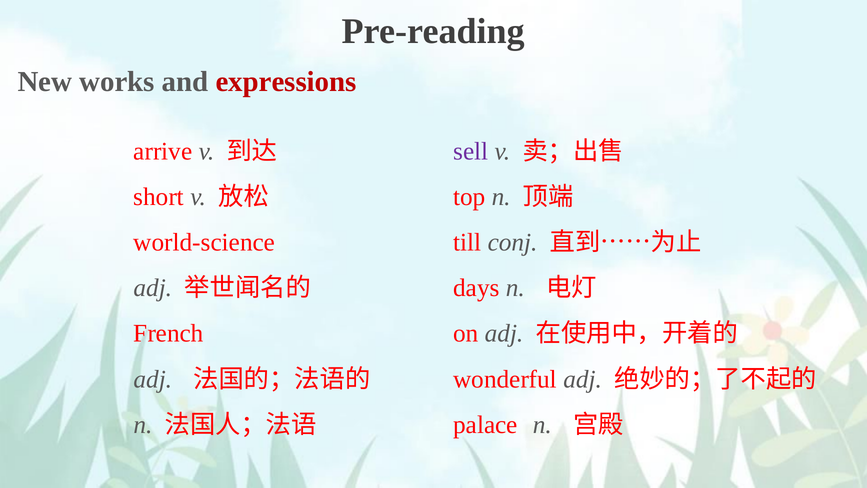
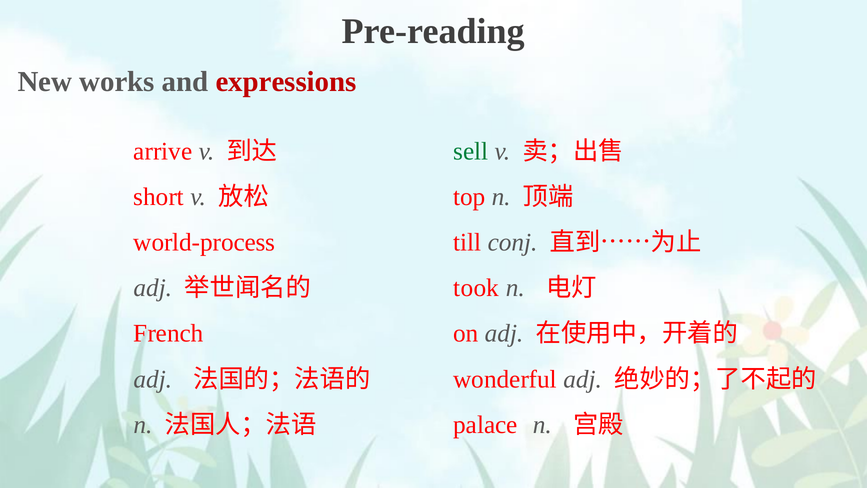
sell colour: purple -> green (471, 151)
world-science: world-science -> world-process (204, 242)
days: days -> took (476, 288)
